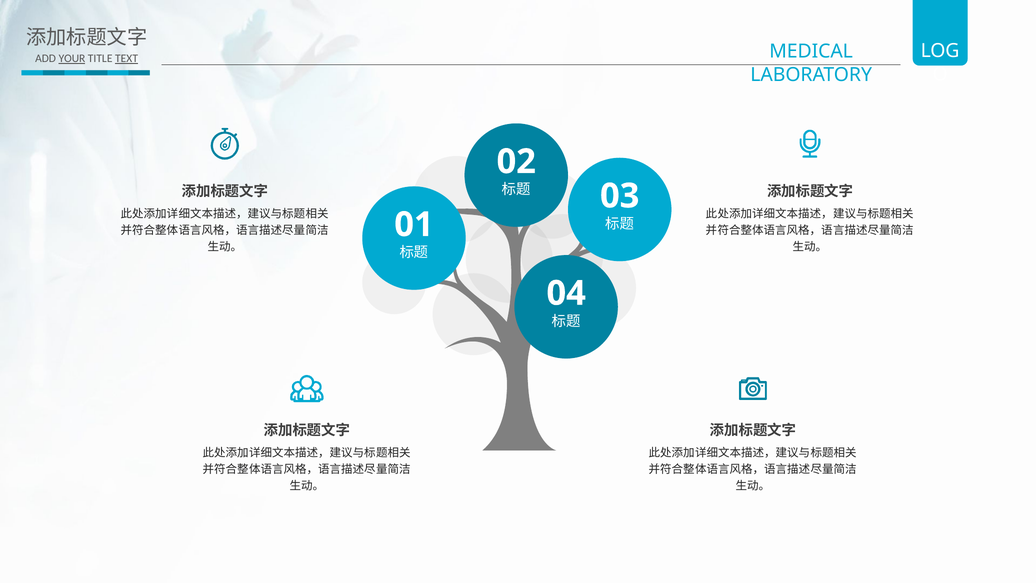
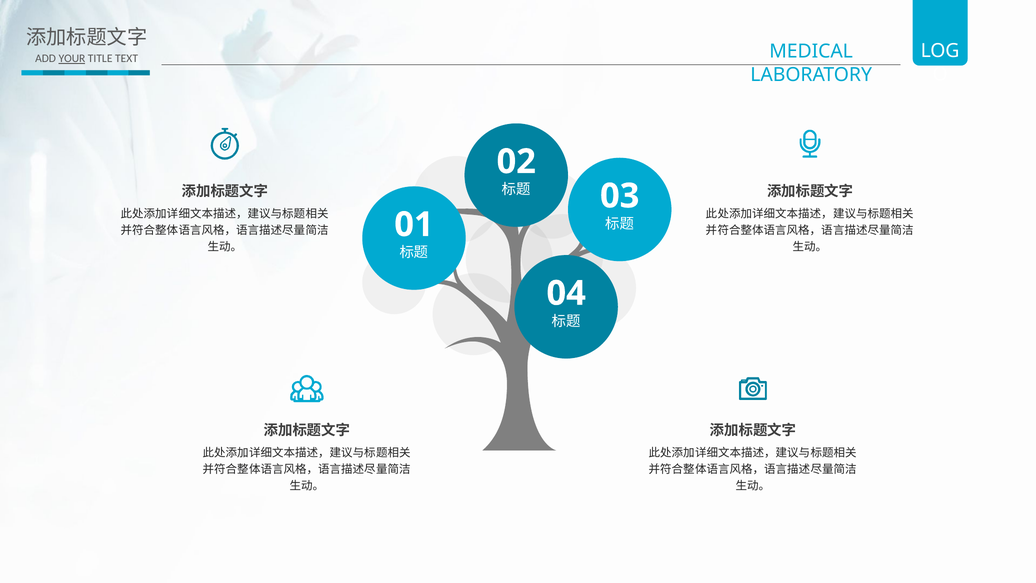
TEXT underline: present -> none (127, 59)
